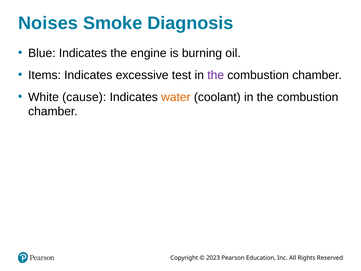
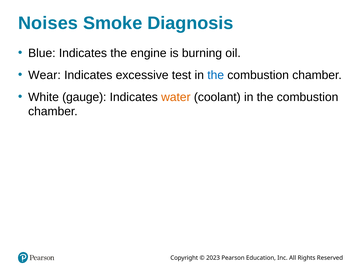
Items: Items -> Wear (44, 75)
the colour: purple -> blue (216, 75)
cause: cause -> gauge (84, 97)
